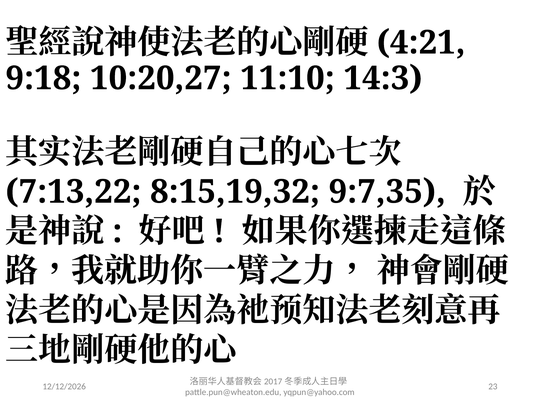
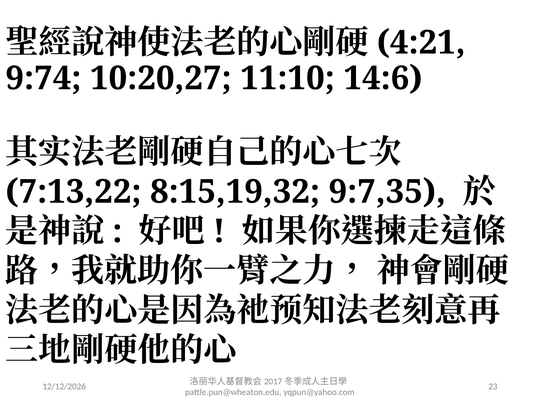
9:18: 9:18 -> 9:74 (43, 78)
14:3: 14:3 -> 14:6 (383, 78)
